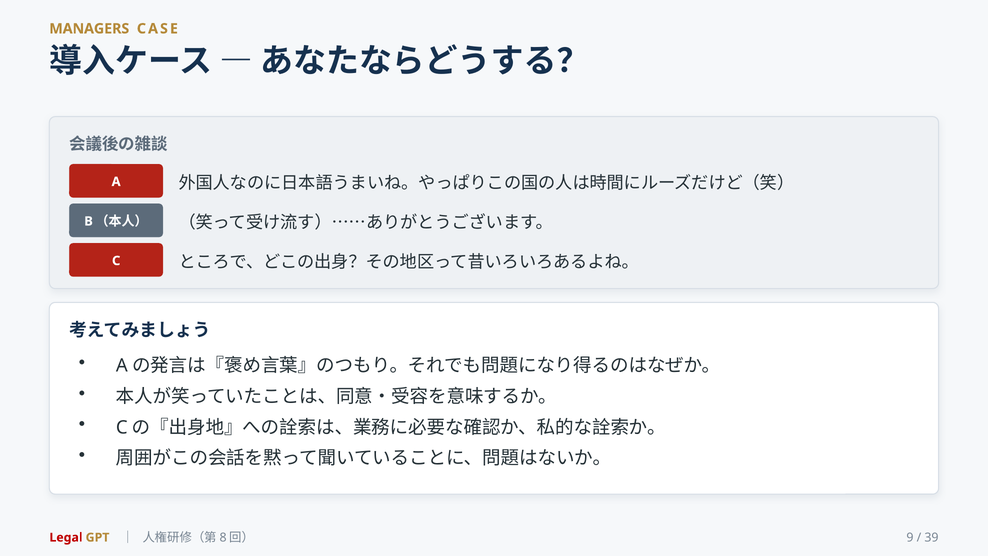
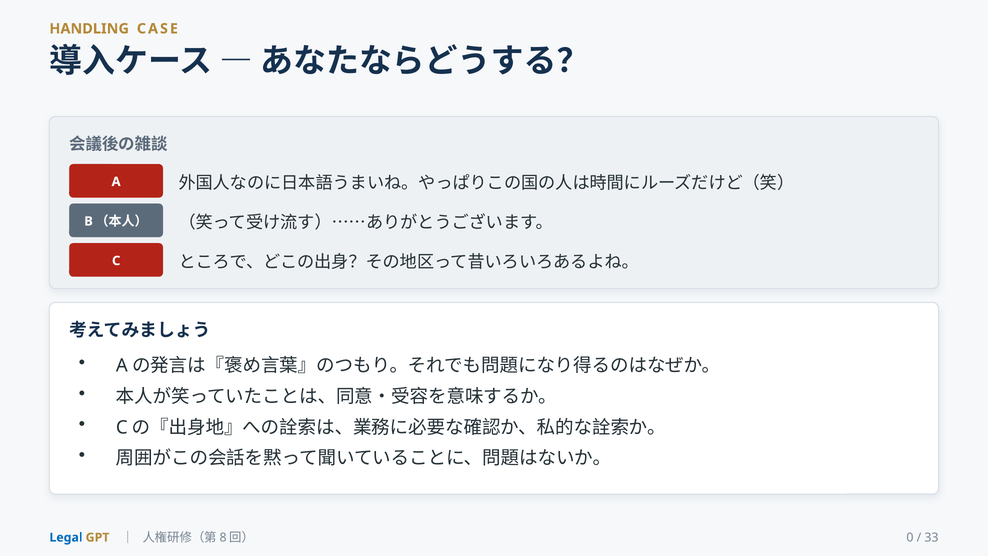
MANAGERS: MANAGERS -> HANDLING (89, 29)
Legal colour: red -> blue (66, 537)
9: 9 -> 0 (910, 537)
39: 39 -> 33 (931, 537)
